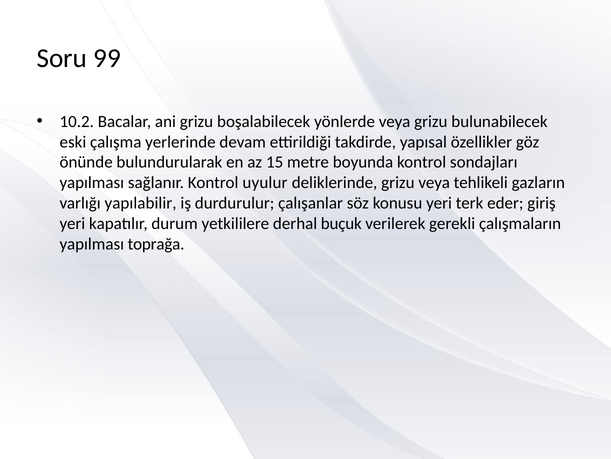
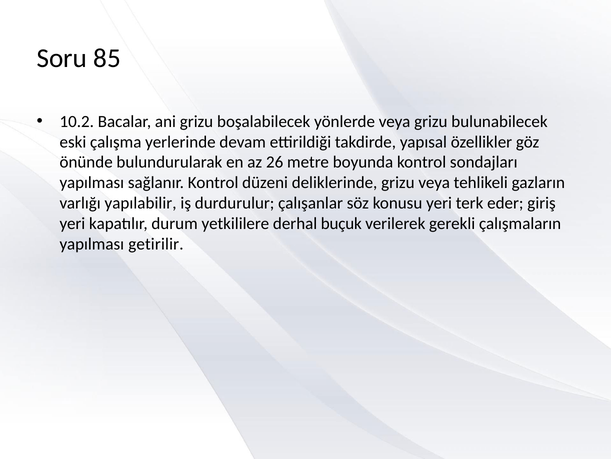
99: 99 -> 85 (107, 58)
15: 15 -> 26 (275, 162)
uyulur: uyulur -> düzeni (265, 182)
toprağa: toprağa -> getirilir (156, 244)
